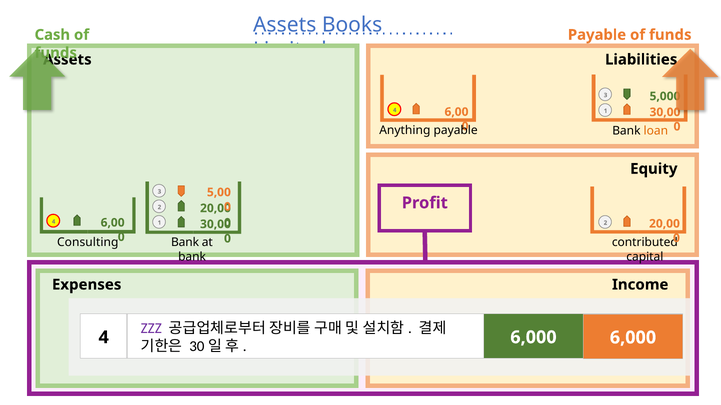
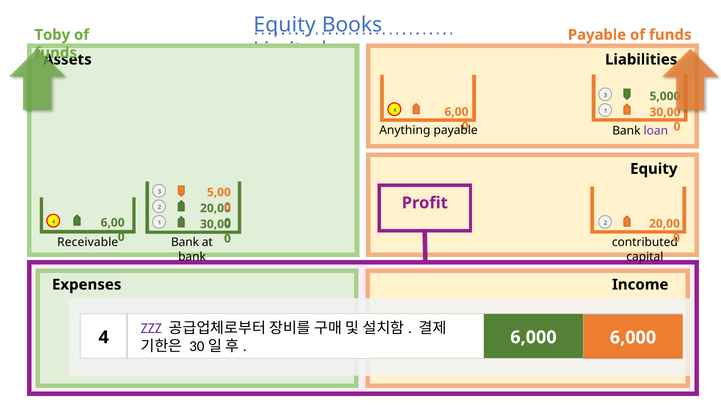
Assets: Assets -> Equity (285, 25)
Cash: Cash -> Toby (52, 35)
loan colour: orange -> purple (656, 131)
Consulting: Consulting -> Receivable (88, 243)
